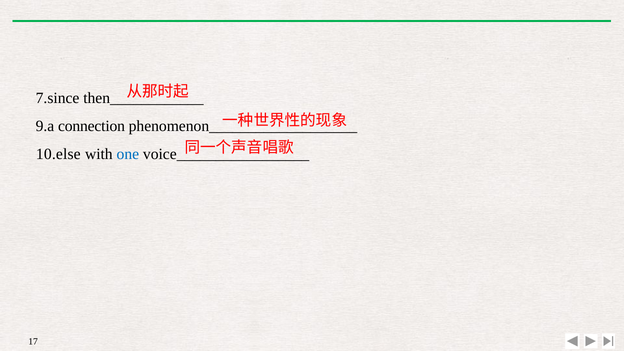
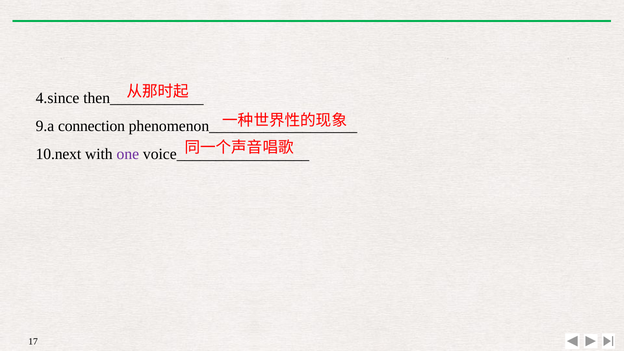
7.since: 7.since -> 4.since (58, 98)
10.else: 10.else -> 10.next (58, 154)
one colour: blue -> purple (128, 154)
